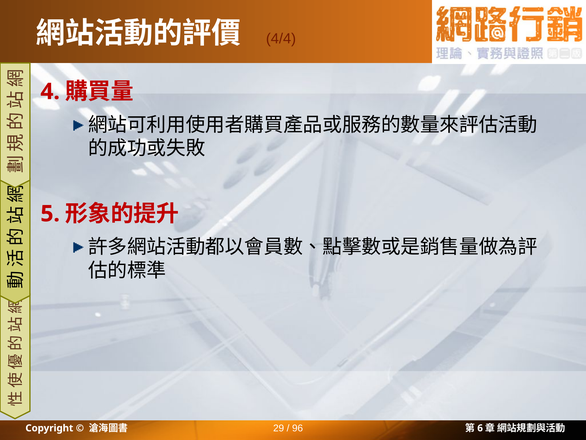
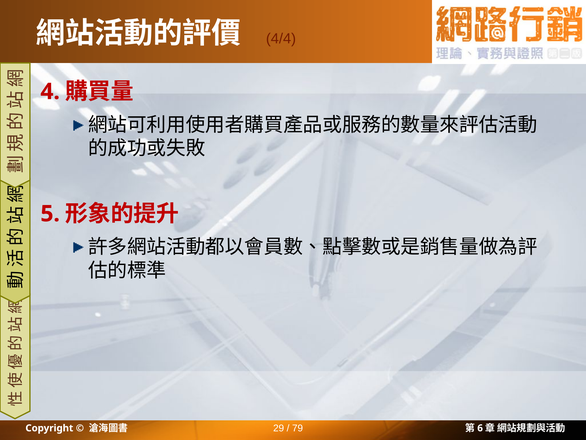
96: 96 -> 79 (298, 428)
